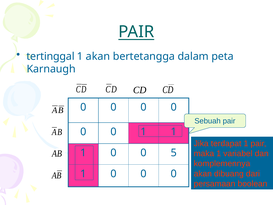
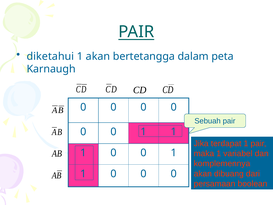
tertinggal: tertinggal -> diketahui (50, 56)
1 0 0 5: 5 -> 1 (174, 153)
